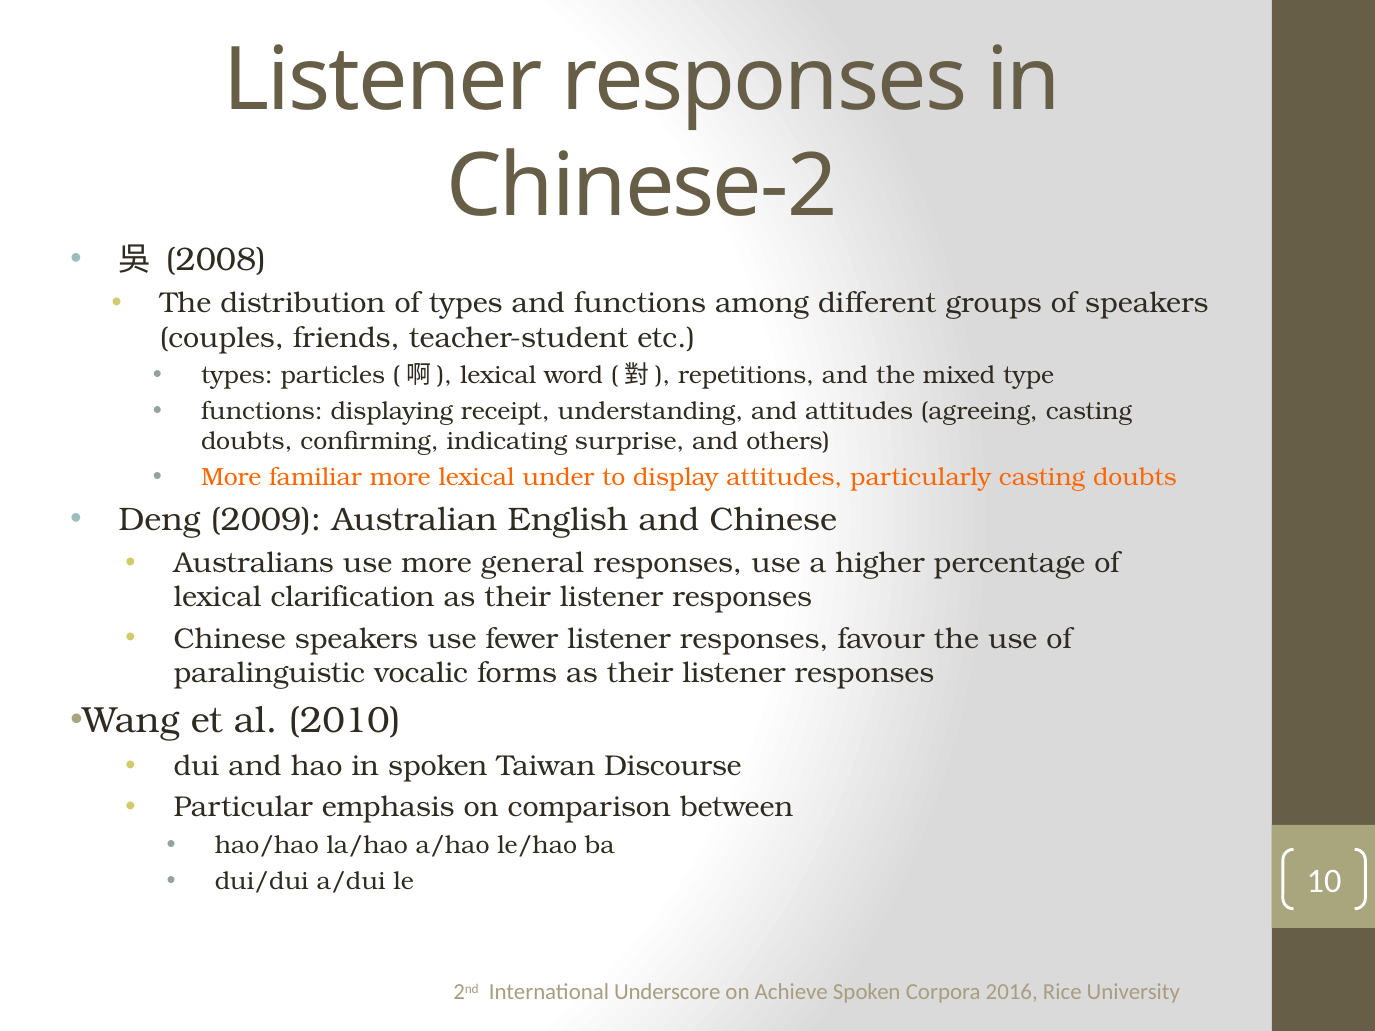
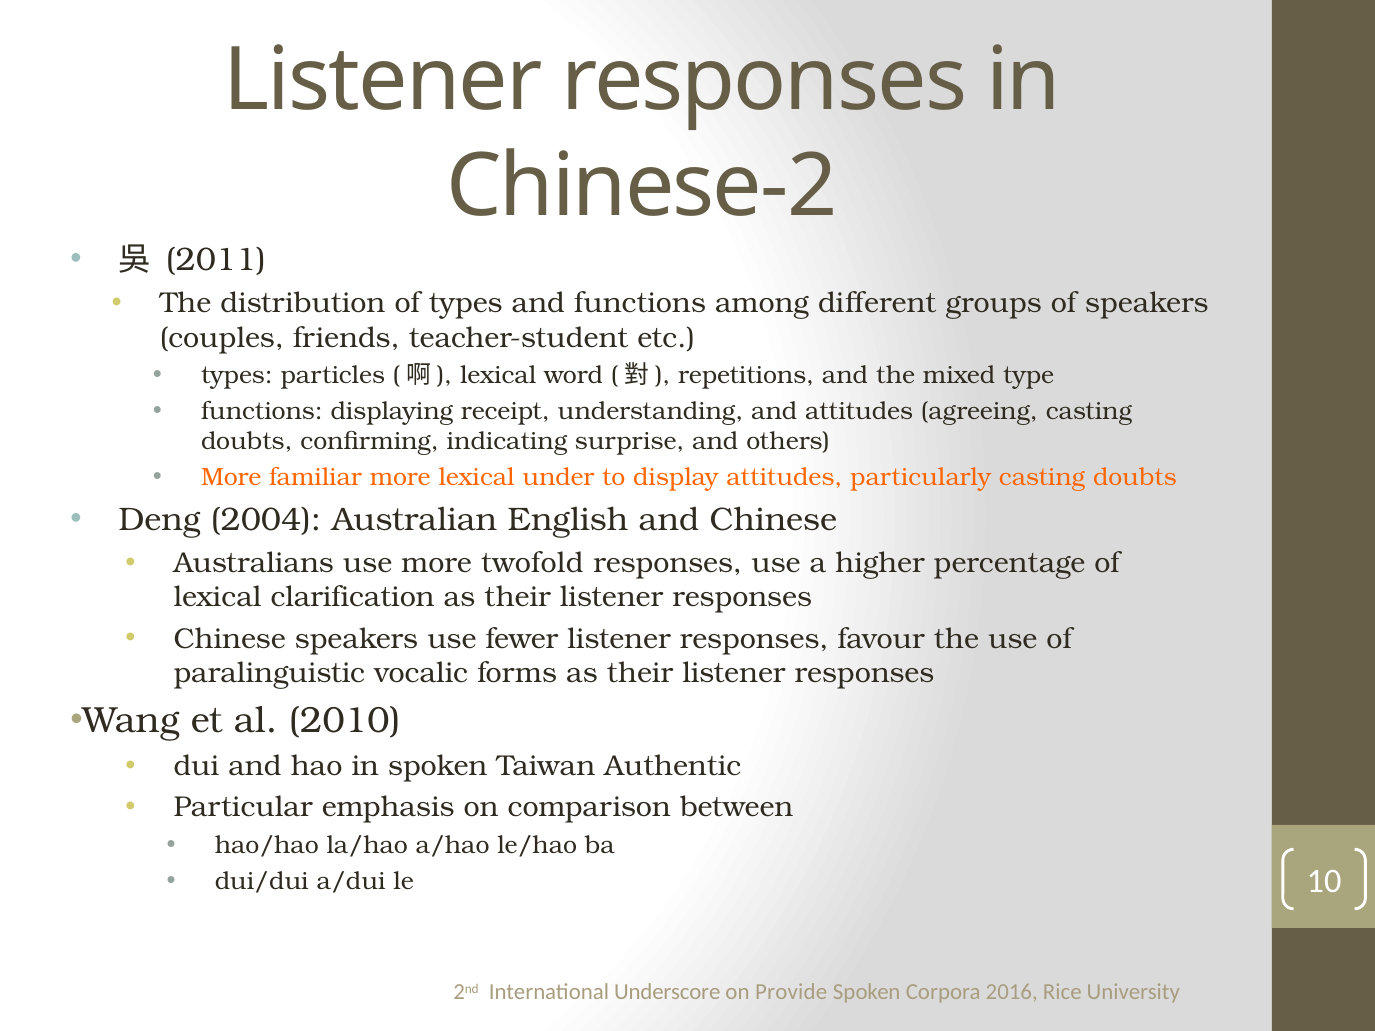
2008: 2008 -> 2011 (216, 260)
2009: 2009 -> 2004 (266, 520)
general: general -> twofold (532, 563)
Discourse: Discourse -> Authentic (673, 766)
Achieve: Achieve -> Provide (791, 993)
